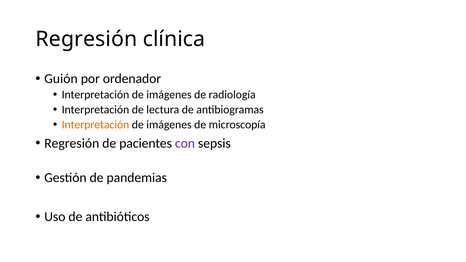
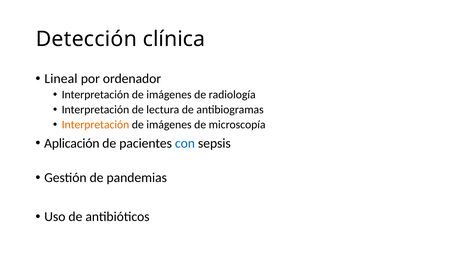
Regresión: Regresión -> Detección (86, 39)
Guión: Guión -> Lineal (61, 79)
Regresión: Regresión -> Aplicación (72, 143)
con colour: purple -> blue (185, 143)
